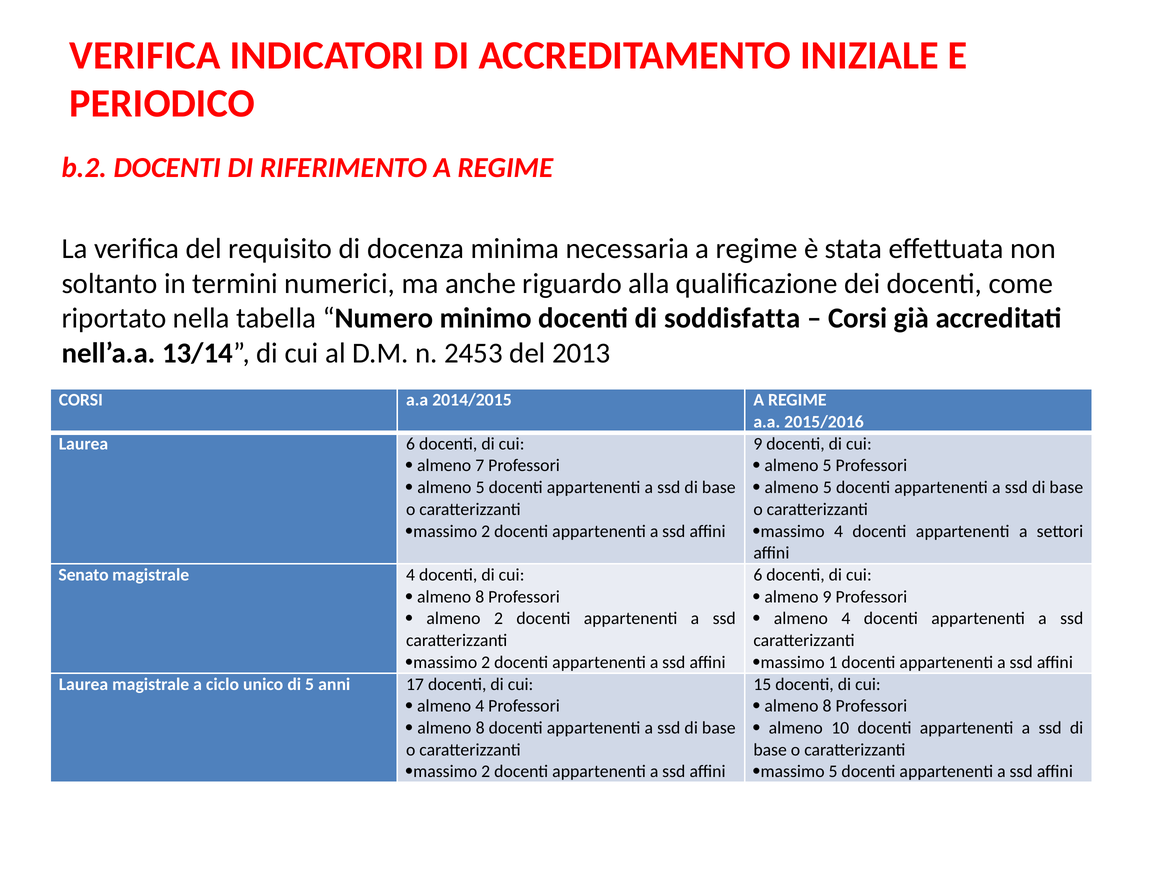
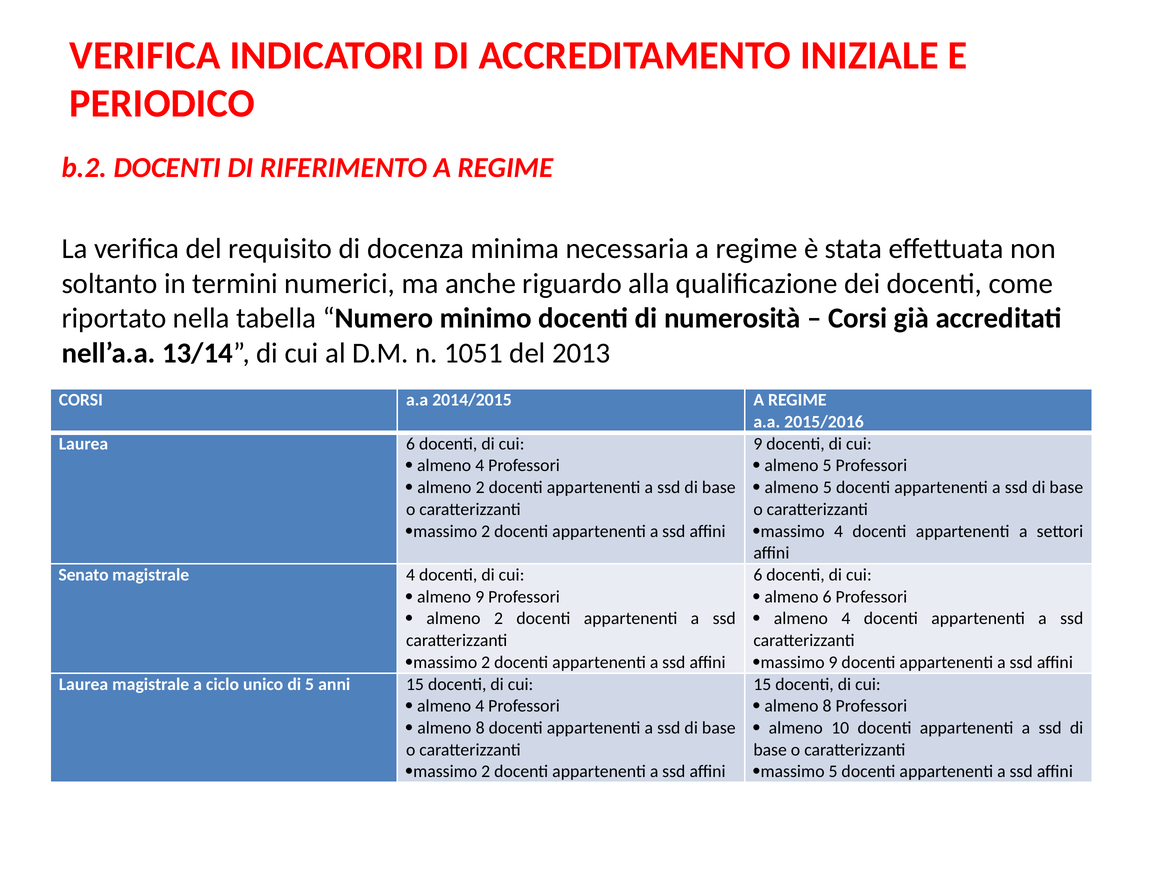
soddisfatta: soddisfatta -> numerosità (732, 318)
2453: 2453 -> 1051 (473, 353)
7: 7 -> 4 (480, 465)
5: 5 -> 2 (480, 487)
8: 8 -> 9 (480, 596)
almeno 9: 9 -> 6 (827, 596)
massimo 1: 1 -> 9 (833, 662)
anni 17: 17 -> 15 (415, 684)
